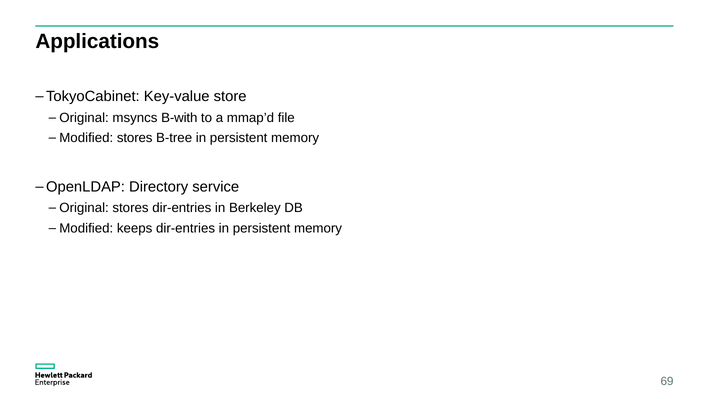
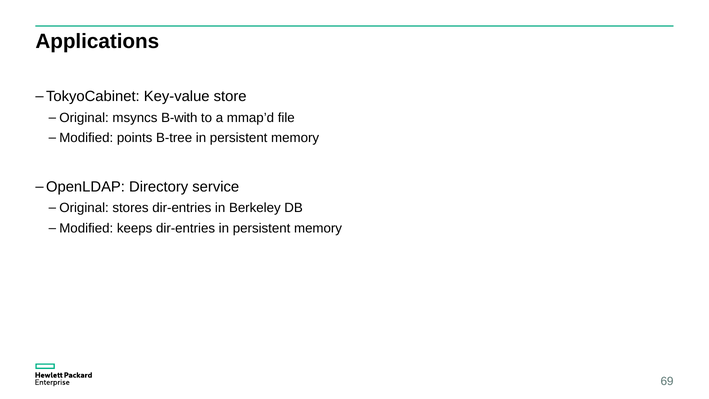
Modified stores: stores -> points (135, 138)
